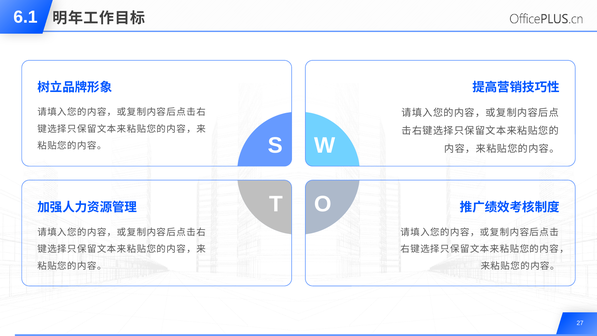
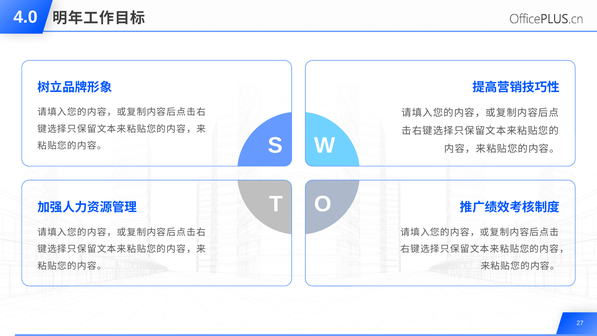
6.1: 6.1 -> 4.0 (25, 17)
